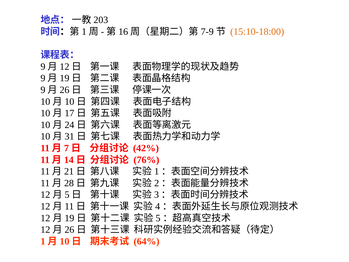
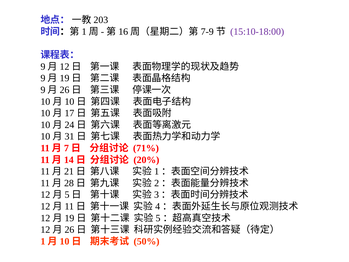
15:10-18:00 colour: orange -> purple (257, 32)
42%: 42% -> 71% (146, 148)
76%: 76% -> 20% (146, 160)
64%: 64% -> 50% (147, 241)
